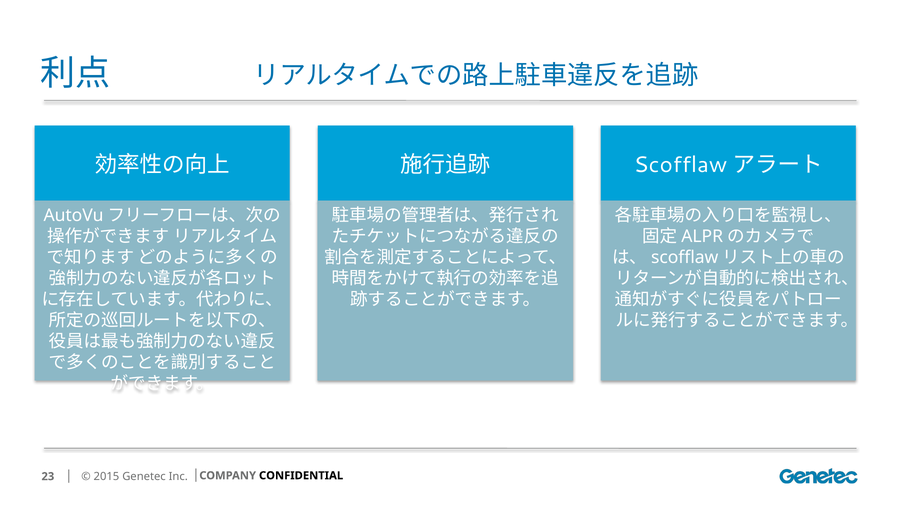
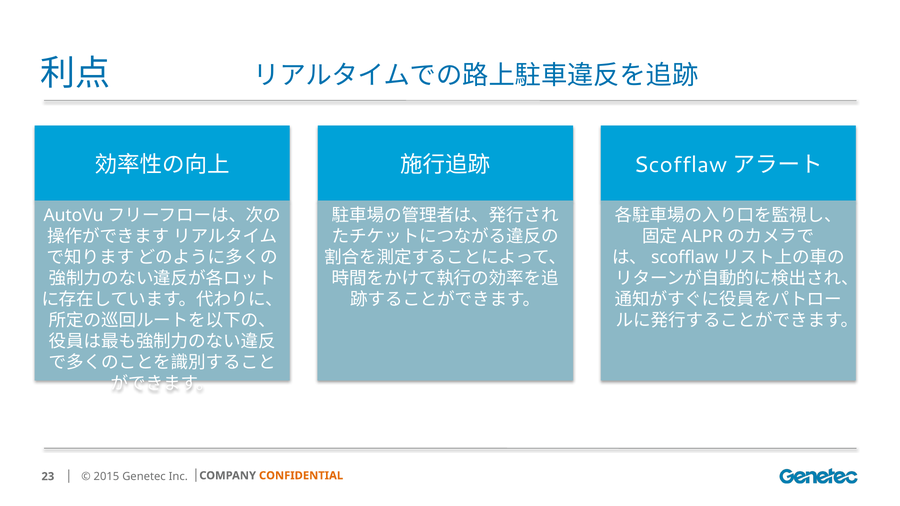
CONFIDENTIAL colour: black -> orange (301, 476)
